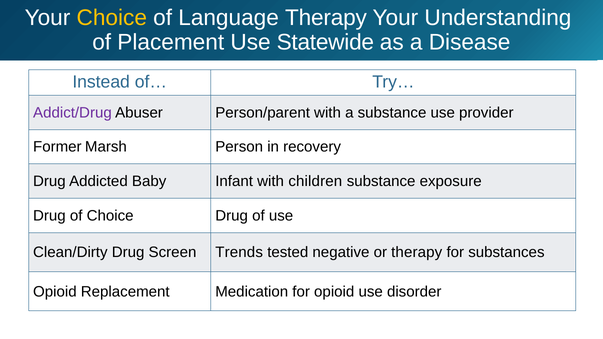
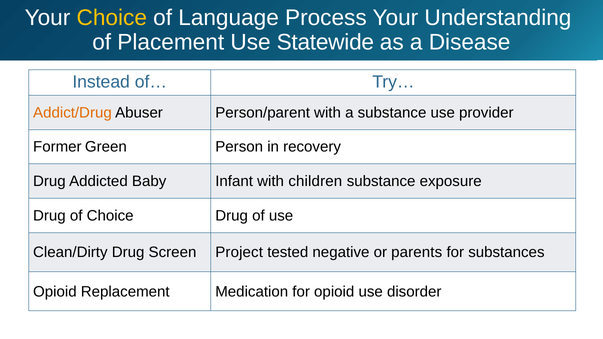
Language Therapy: Therapy -> Process (326, 18)
Addict/Drug colour: purple -> orange (72, 113)
Marsh: Marsh -> Green (106, 147)
Trends: Trends -> Project (239, 253)
or therapy: therapy -> parents (417, 253)
